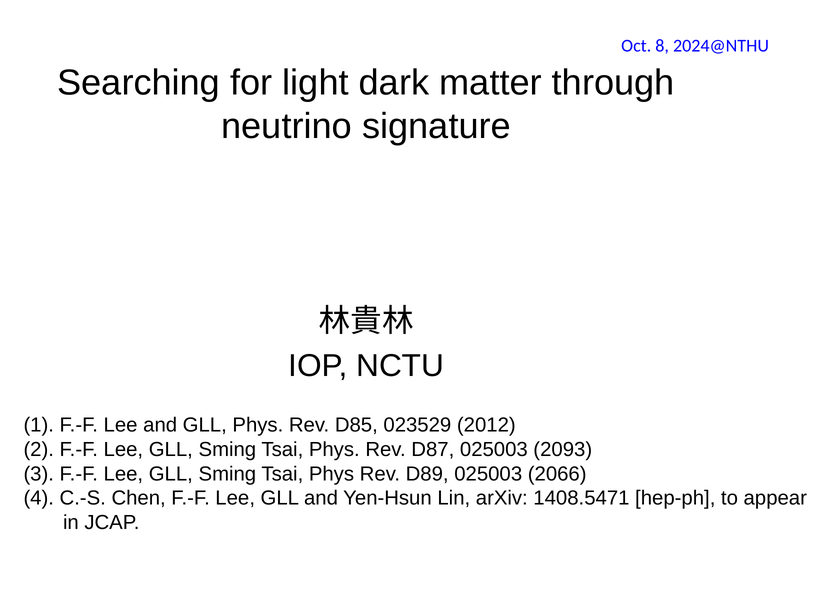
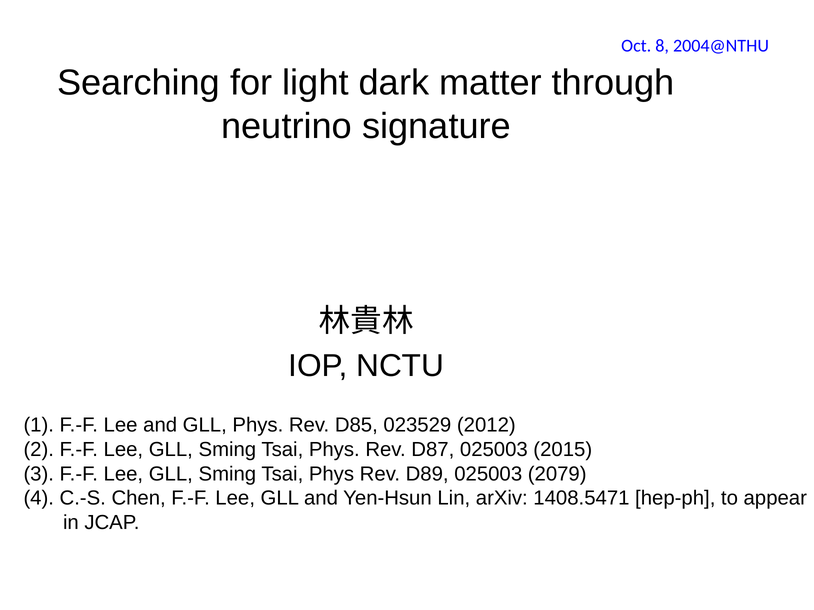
2024@NTHU: 2024@NTHU -> 2004@NTHU (721, 46)
2093: 2093 -> 2015 (563, 450)
2066: 2066 -> 2079 (557, 474)
